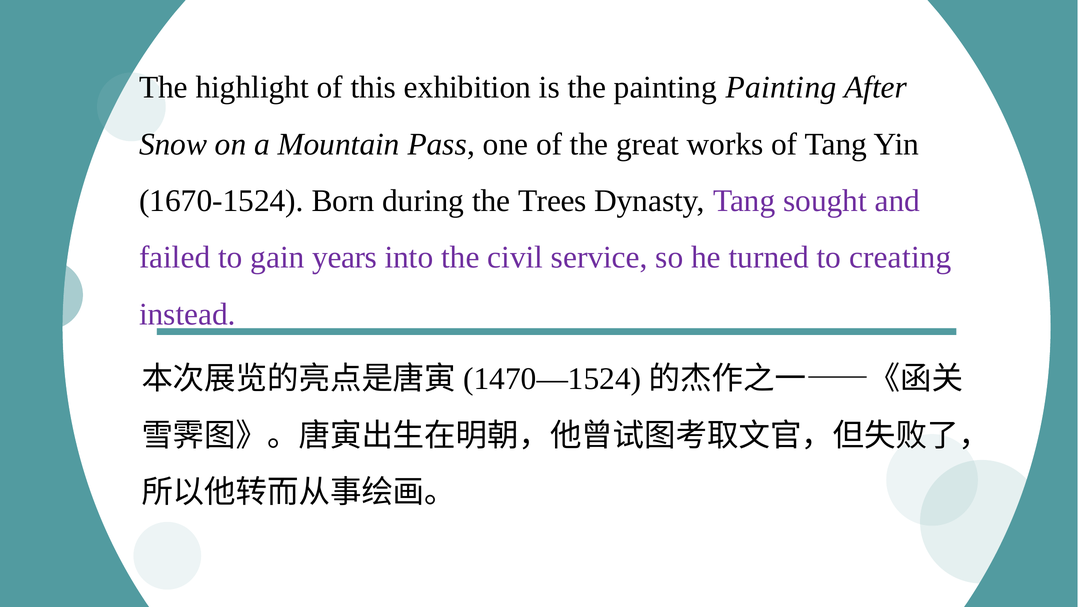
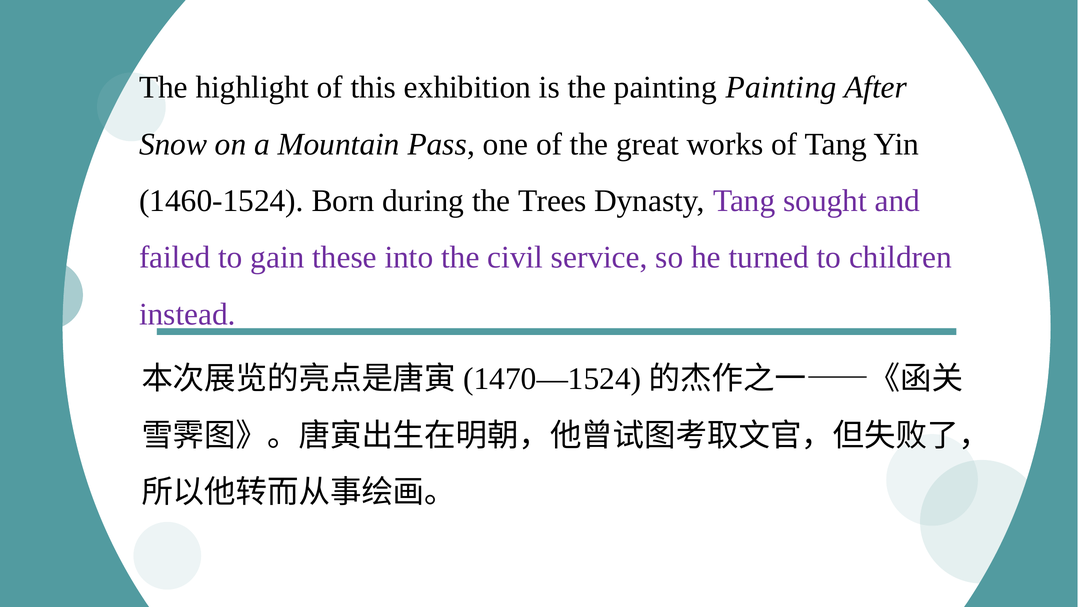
1670-1524: 1670-1524 -> 1460-1524 (221, 201)
years: years -> these (345, 257)
creating: creating -> children (900, 257)
